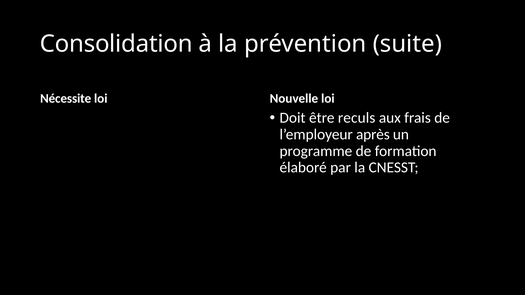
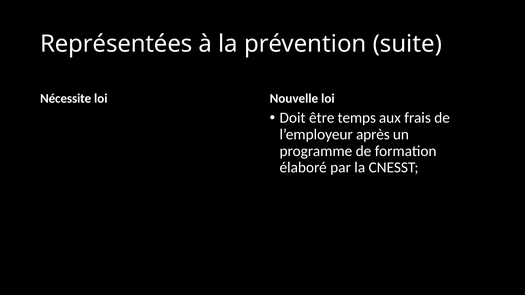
Consolidation: Consolidation -> Représentées (116, 44)
reculs: reculs -> temps (357, 118)
